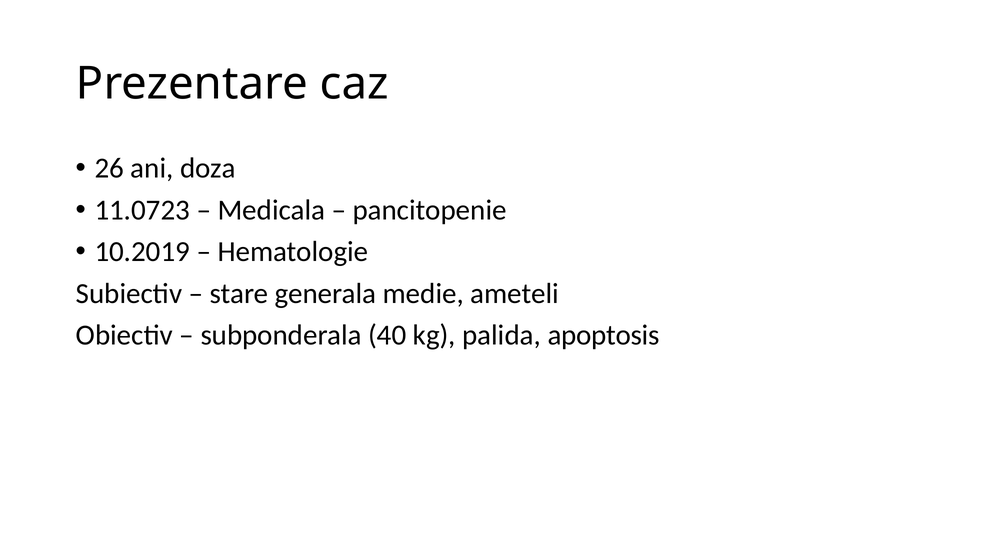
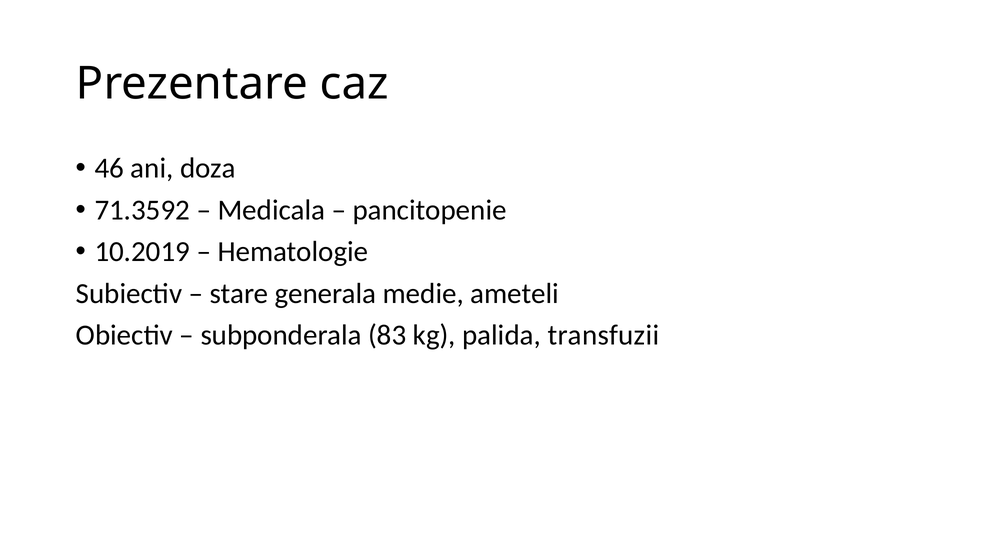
26: 26 -> 46 (109, 168)
11.0723: 11.0723 -> 71.3592 (142, 210)
40: 40 -> 83 (387, 335)
apoptosis: apoptosis -> transfuzii (603, 335)
